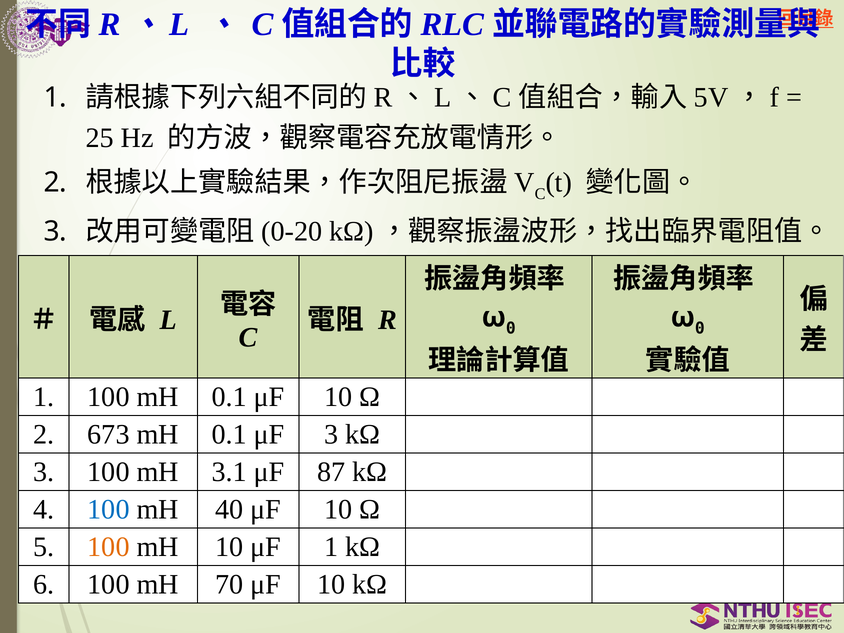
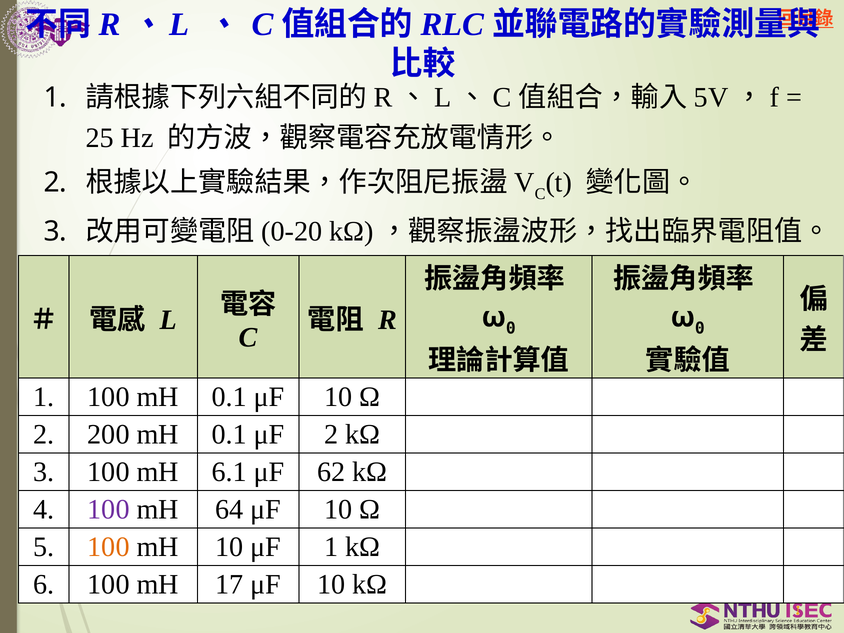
673: 673 -> 200 (109, 435)
μF 3: 3 -> 2 (331, 435)
3.1: 3.1 -> 6.1 (229, 472)
87: 87 -> 62 (331, 472)
100 colour: blue -> purple (109, 509)
40: 40 -> 64 (229, 509)
70: 70 -> 17 (229, 584)
